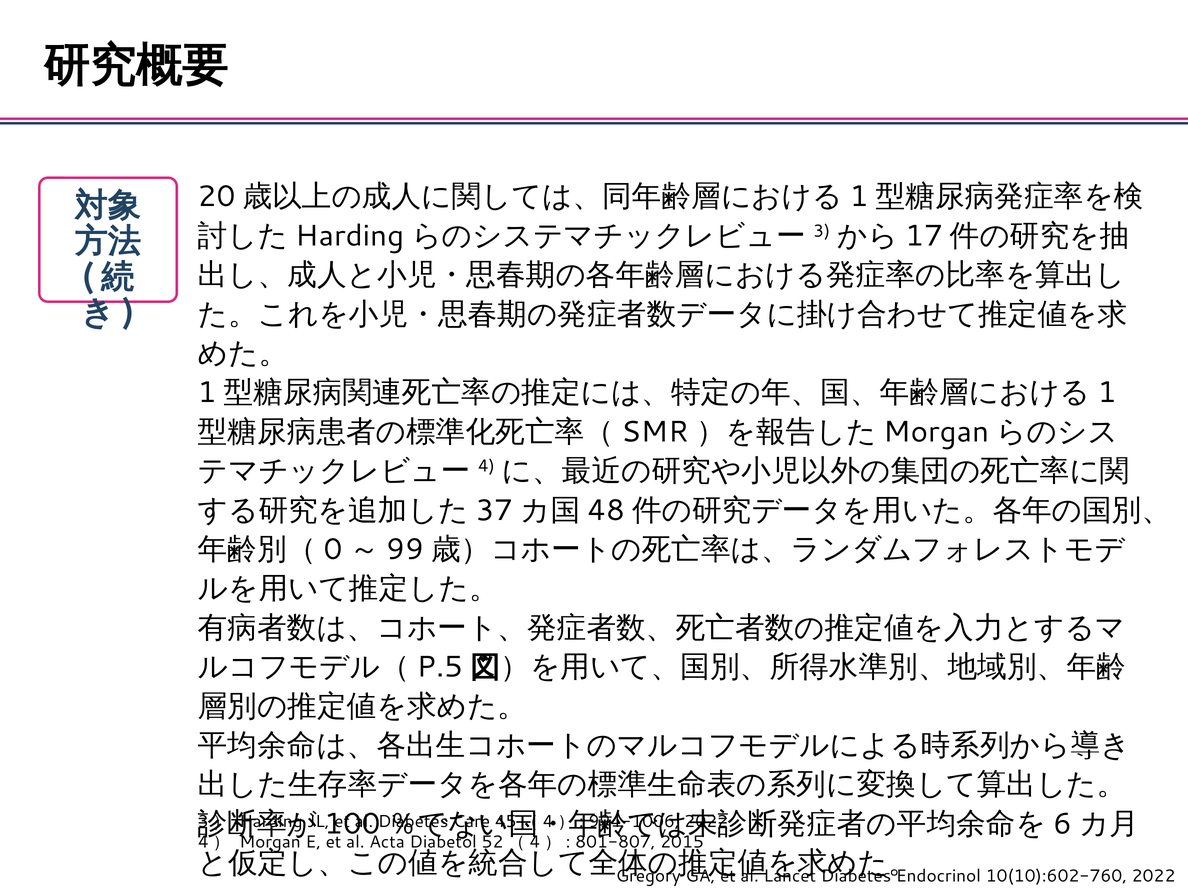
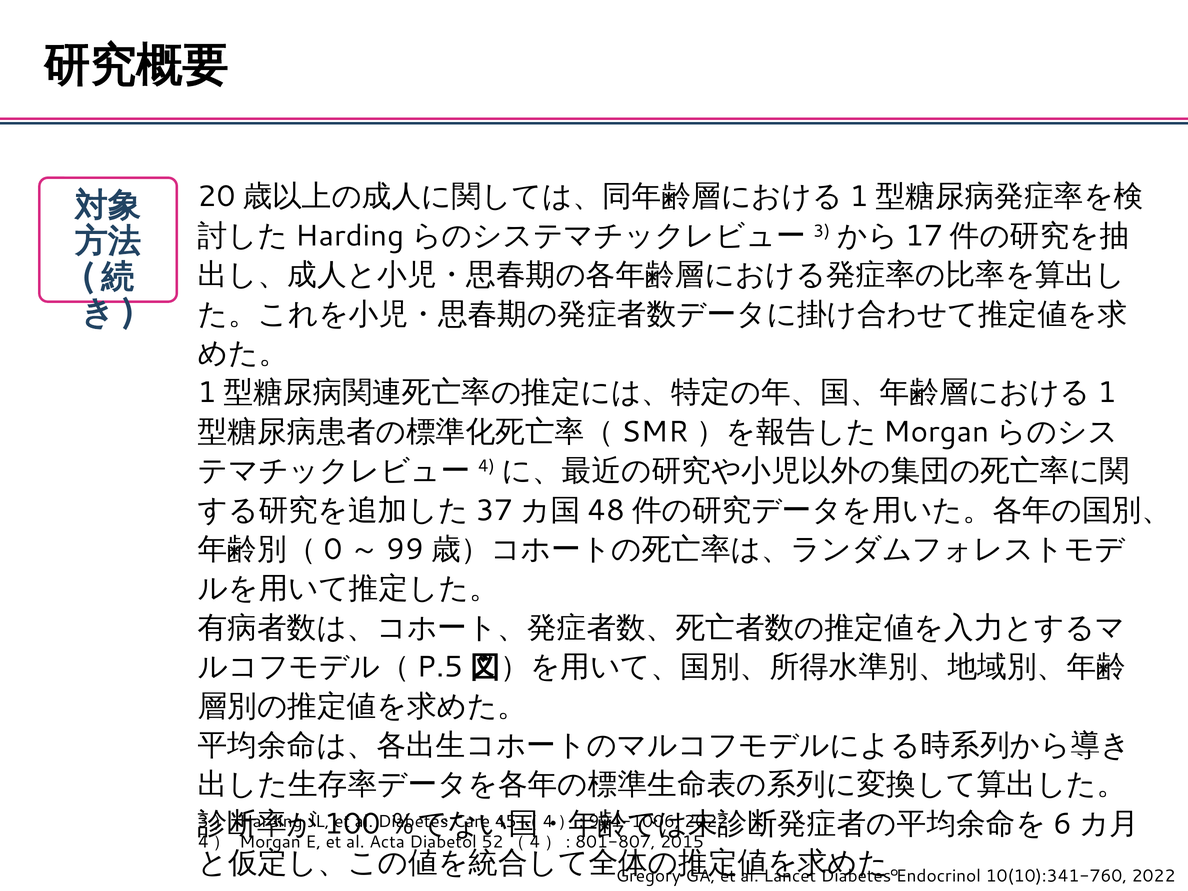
10(10):602-760: 10(10):602-760 -> 10(10):341-760 (1056, 876)
